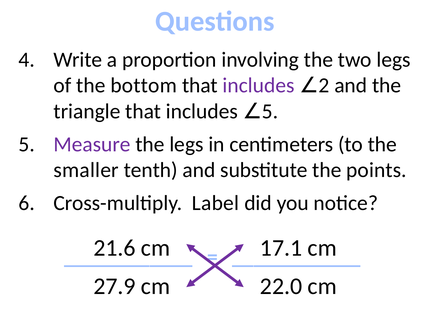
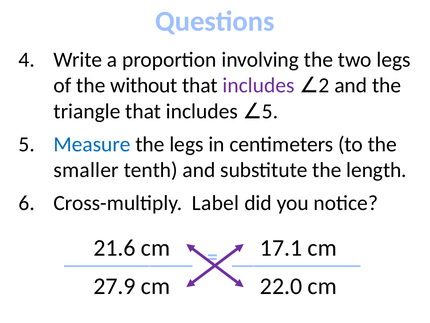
the bottom: bottom -> without (144, 85)
Measure colour: purple -> blue (92, 144)
points: points -> length (377, 170)
